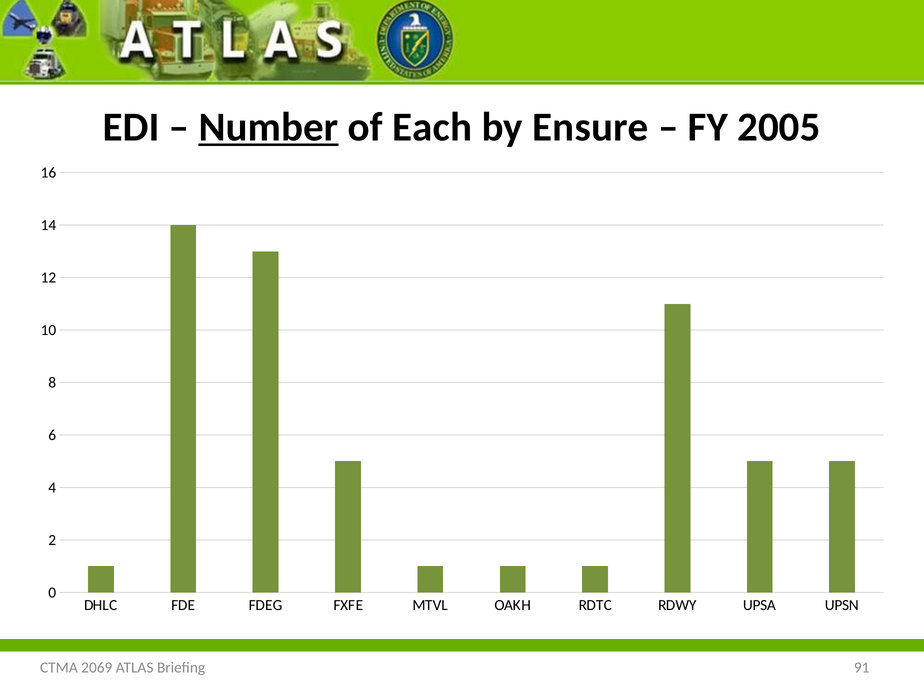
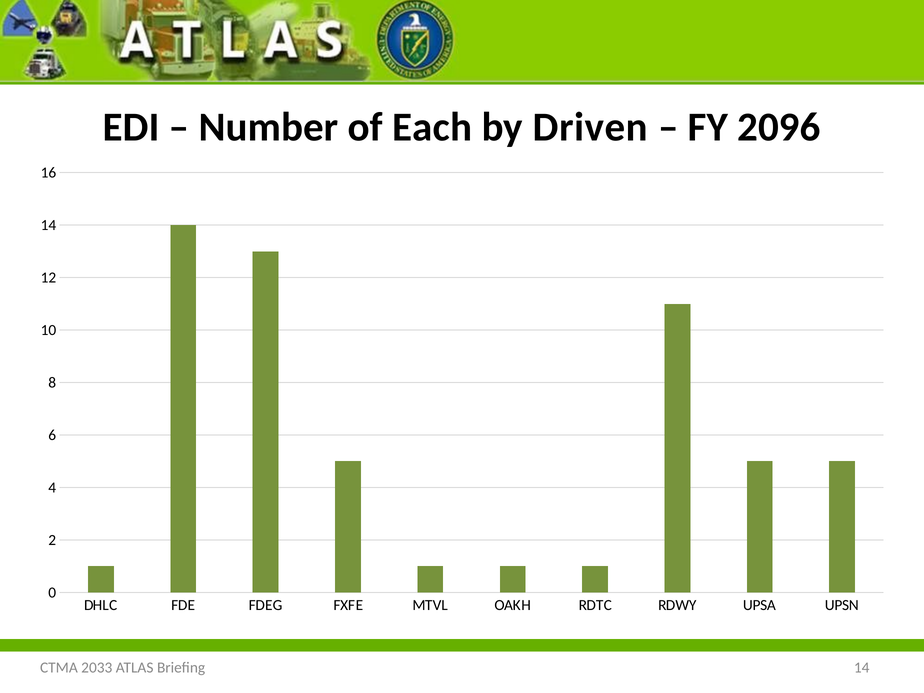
Number underline: present -> none (268, 127)
Ensure: Ensure -> Driven (590, 127)
2005: 2005 -> 2096 (779, 127)
2069: 2069 -> 2033 (97, 668)
Briefing 91: 91 -> 14 (862, 668)
